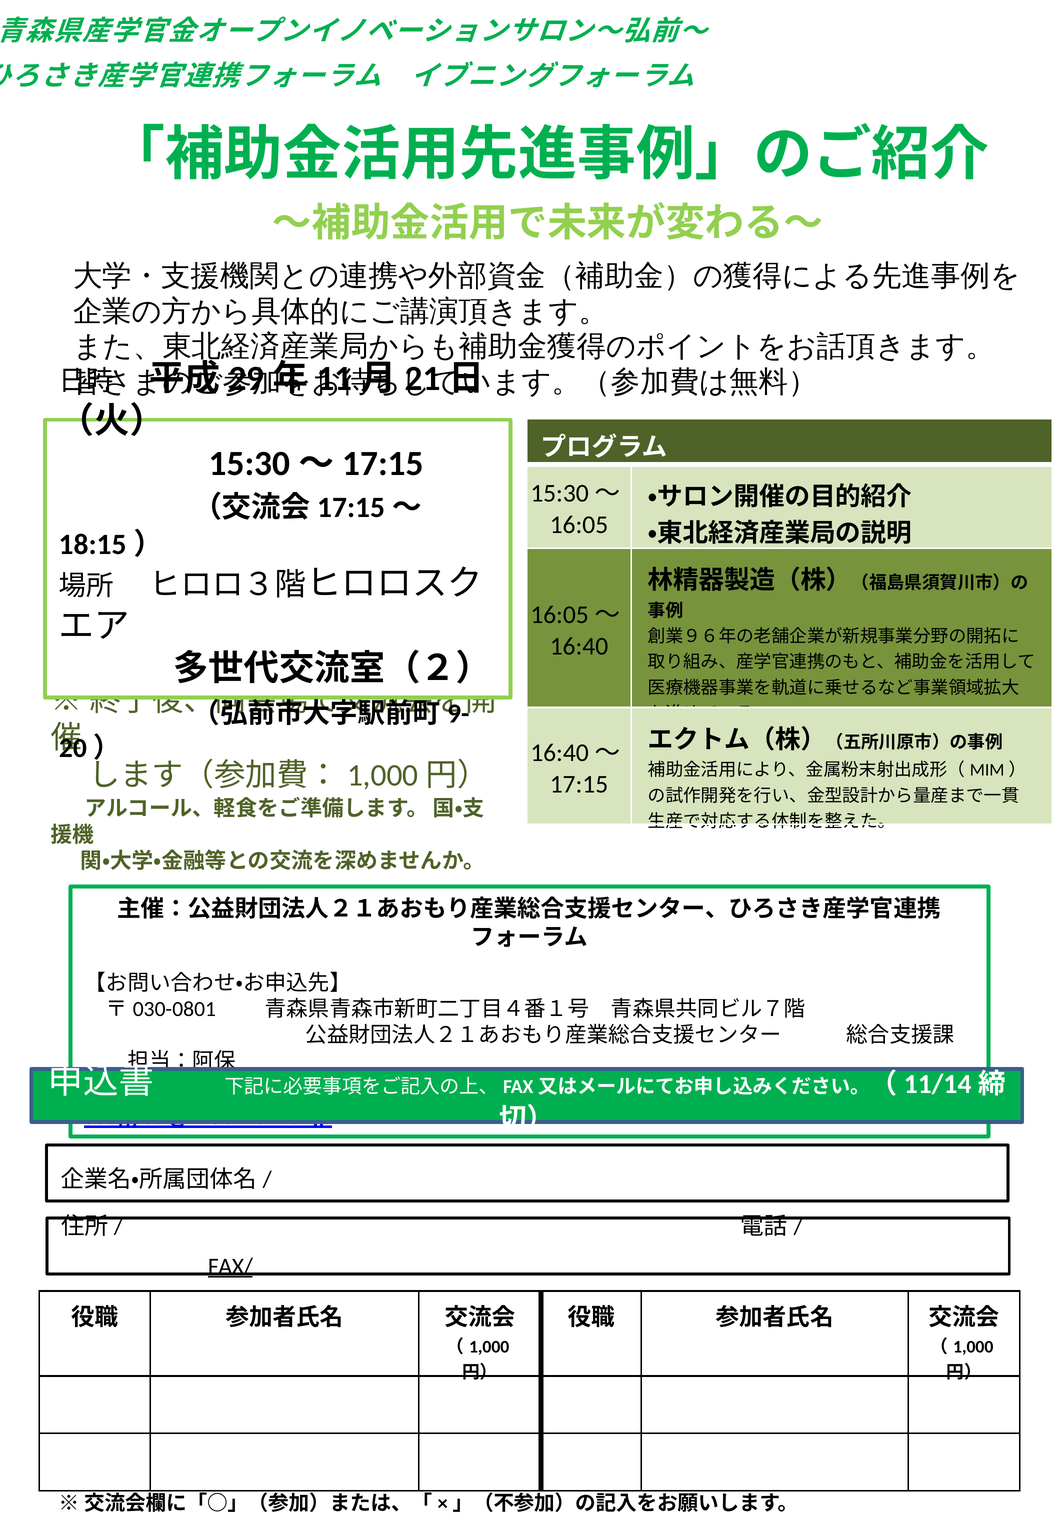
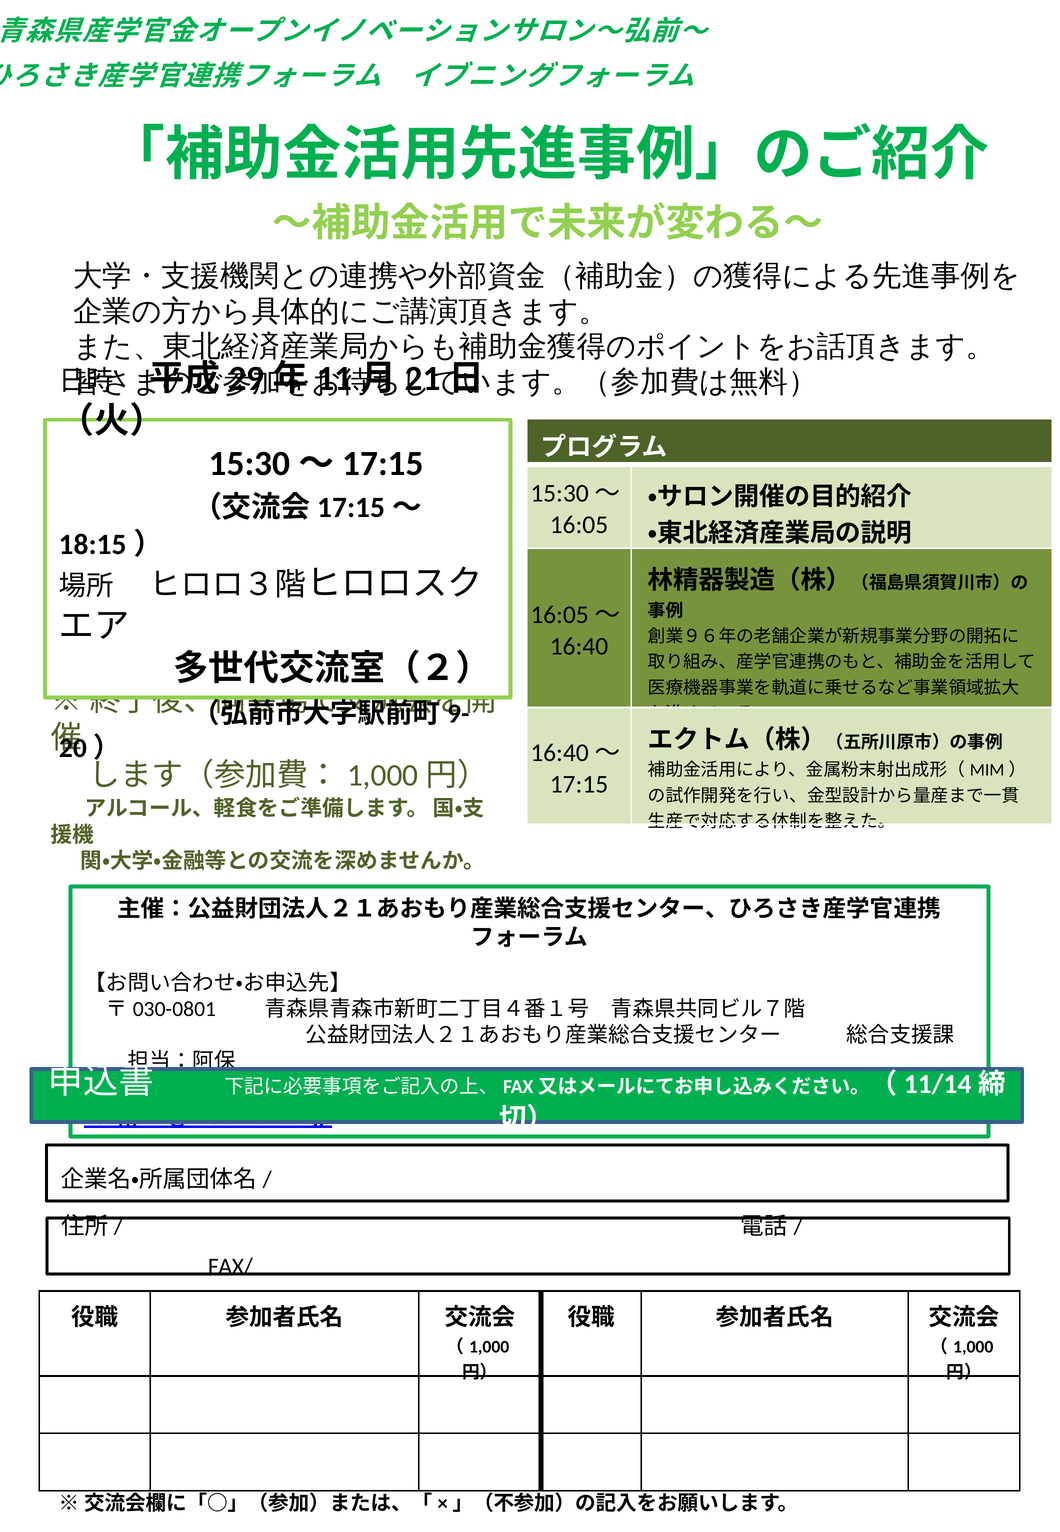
FAX/ underline: present -> none (230, 1266)
